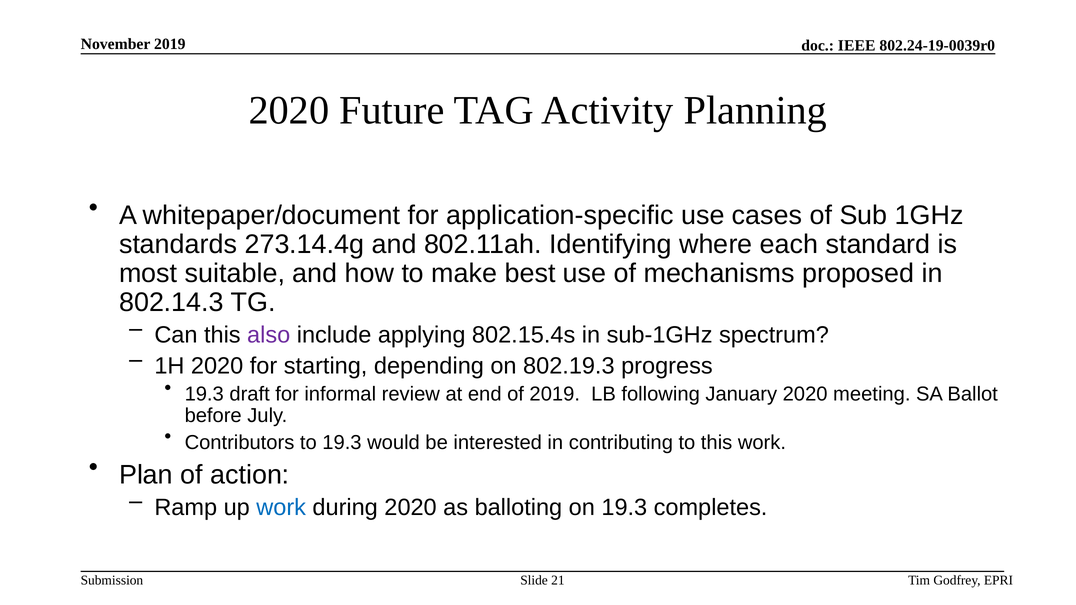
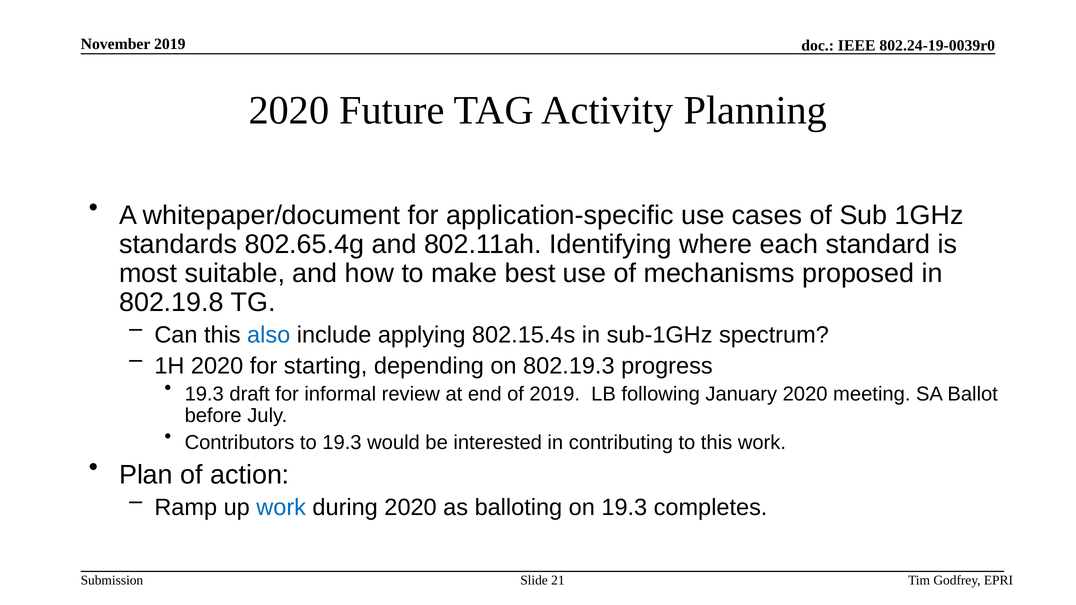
273.14.4g: 273.14.4g -> 802.65.4g (304, 245)
802.14.3: 802.14.3 -> 802.19.8 (171, 303)
also colour: purple -> blue (269, 335)
